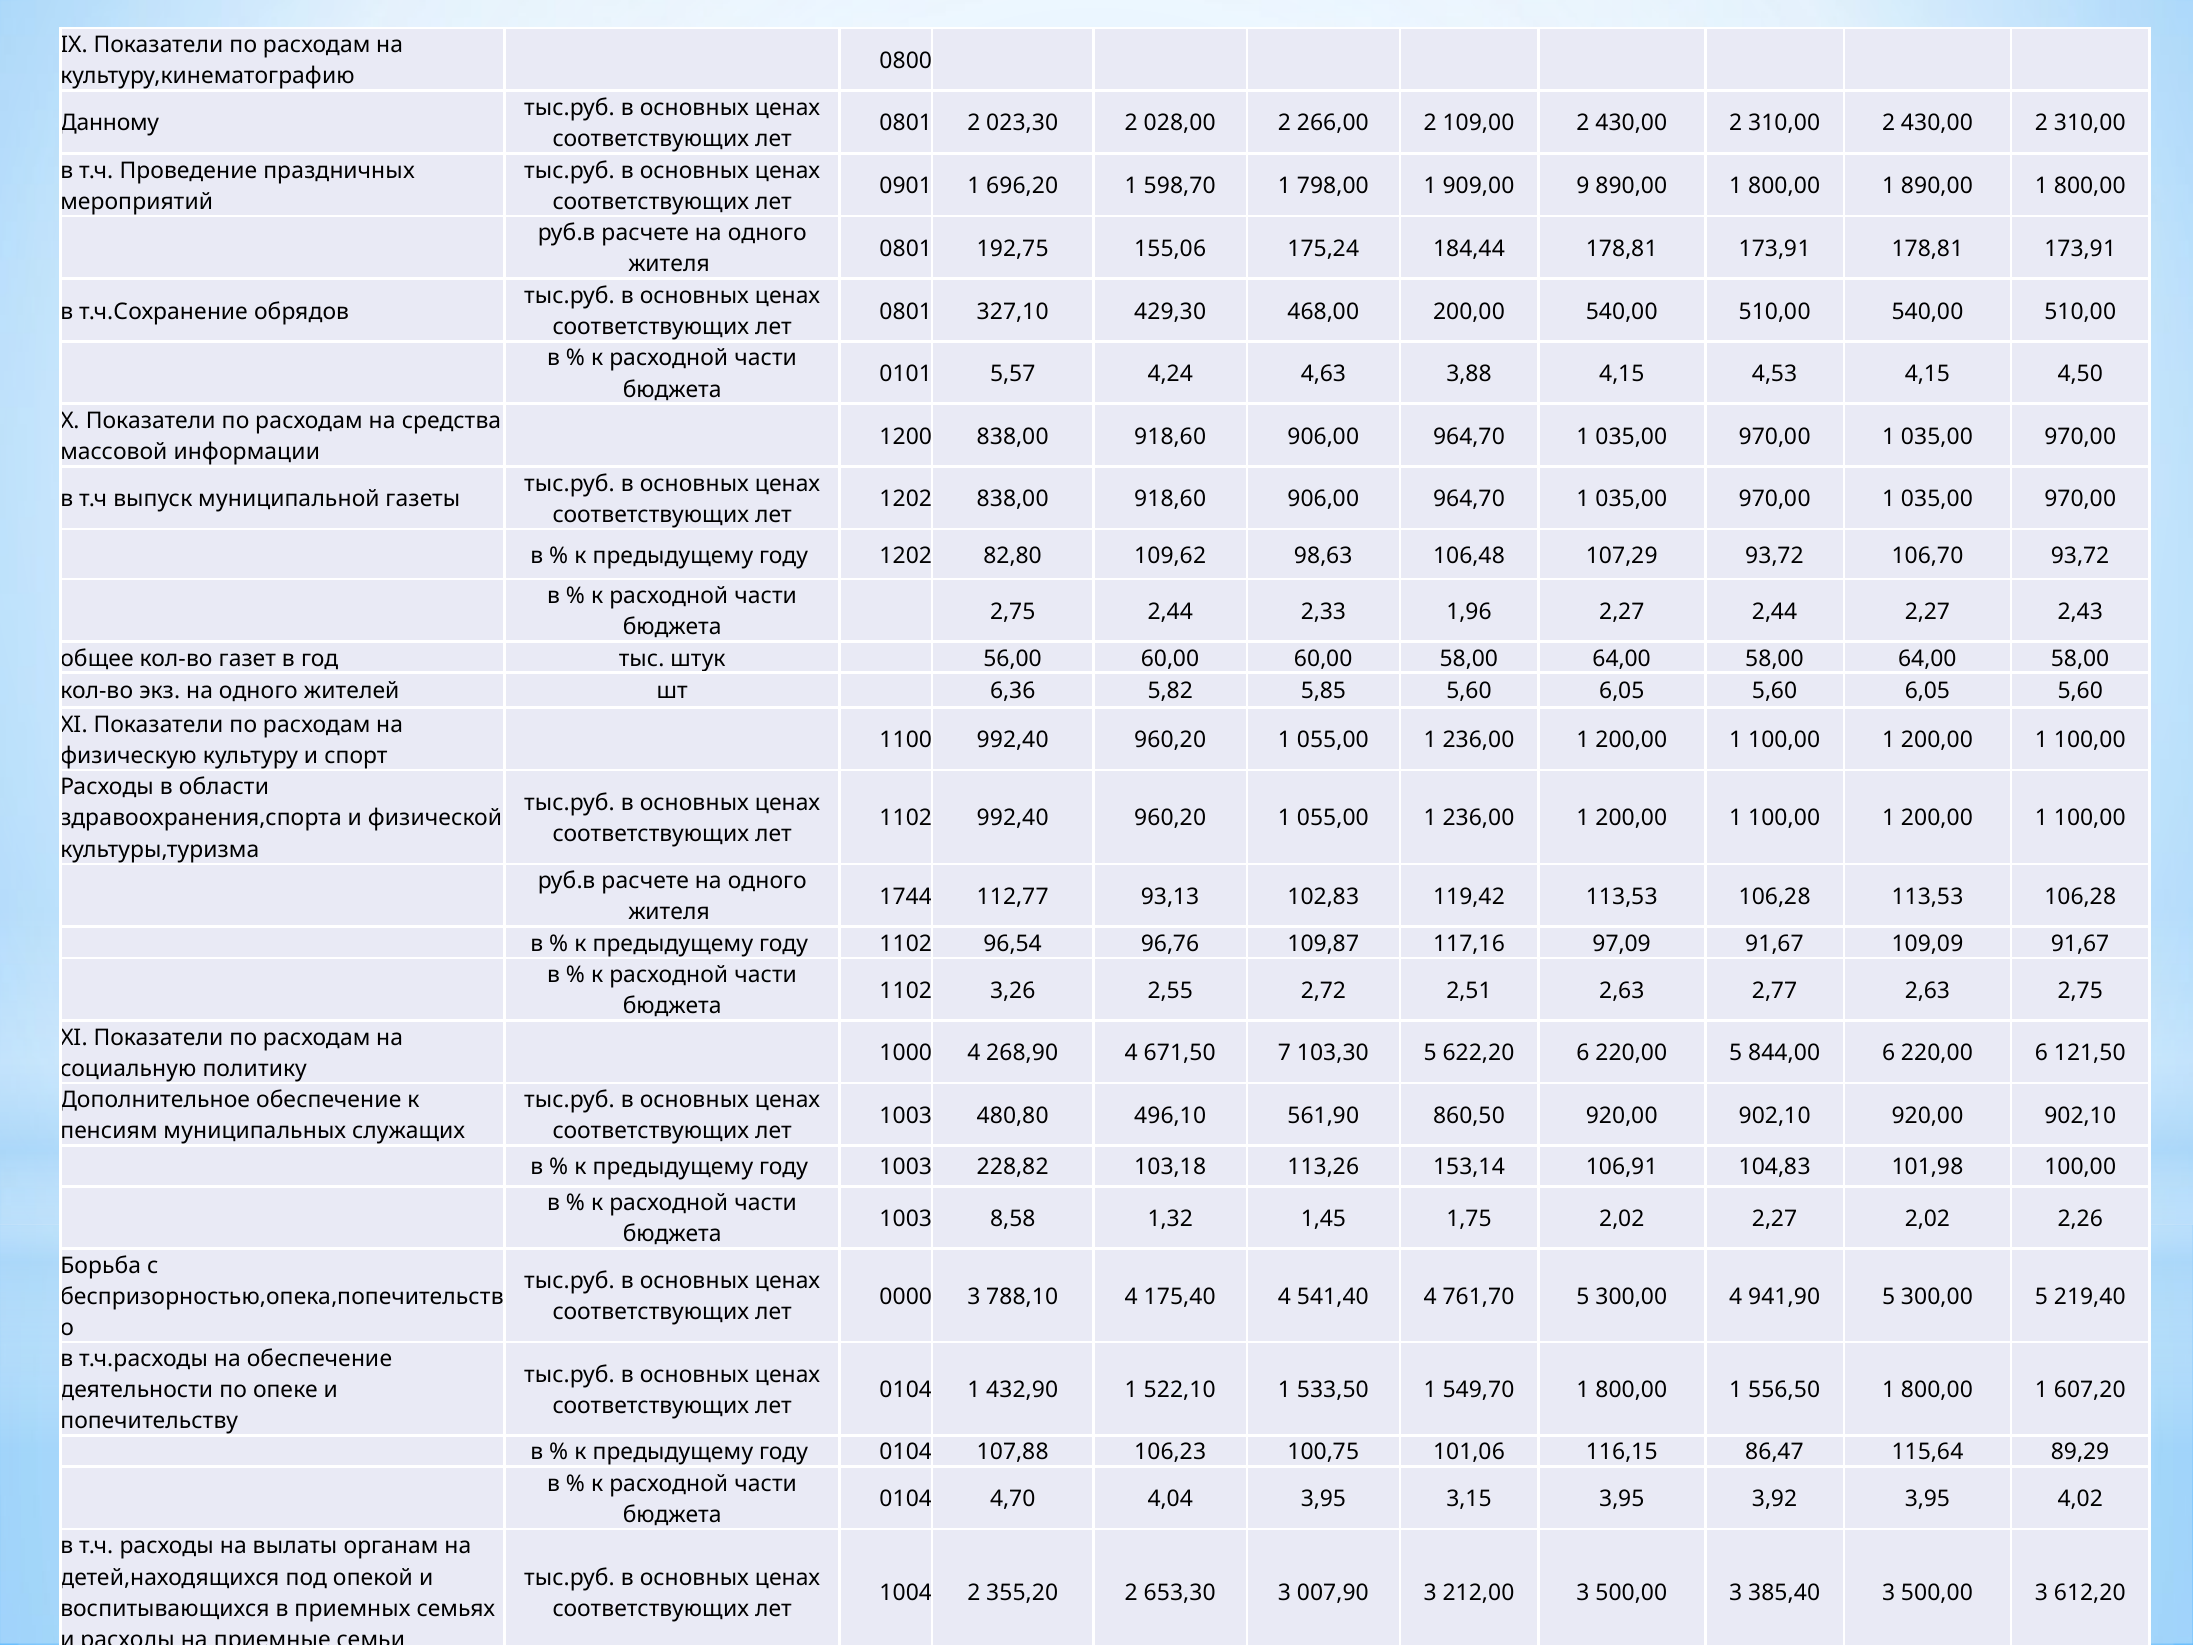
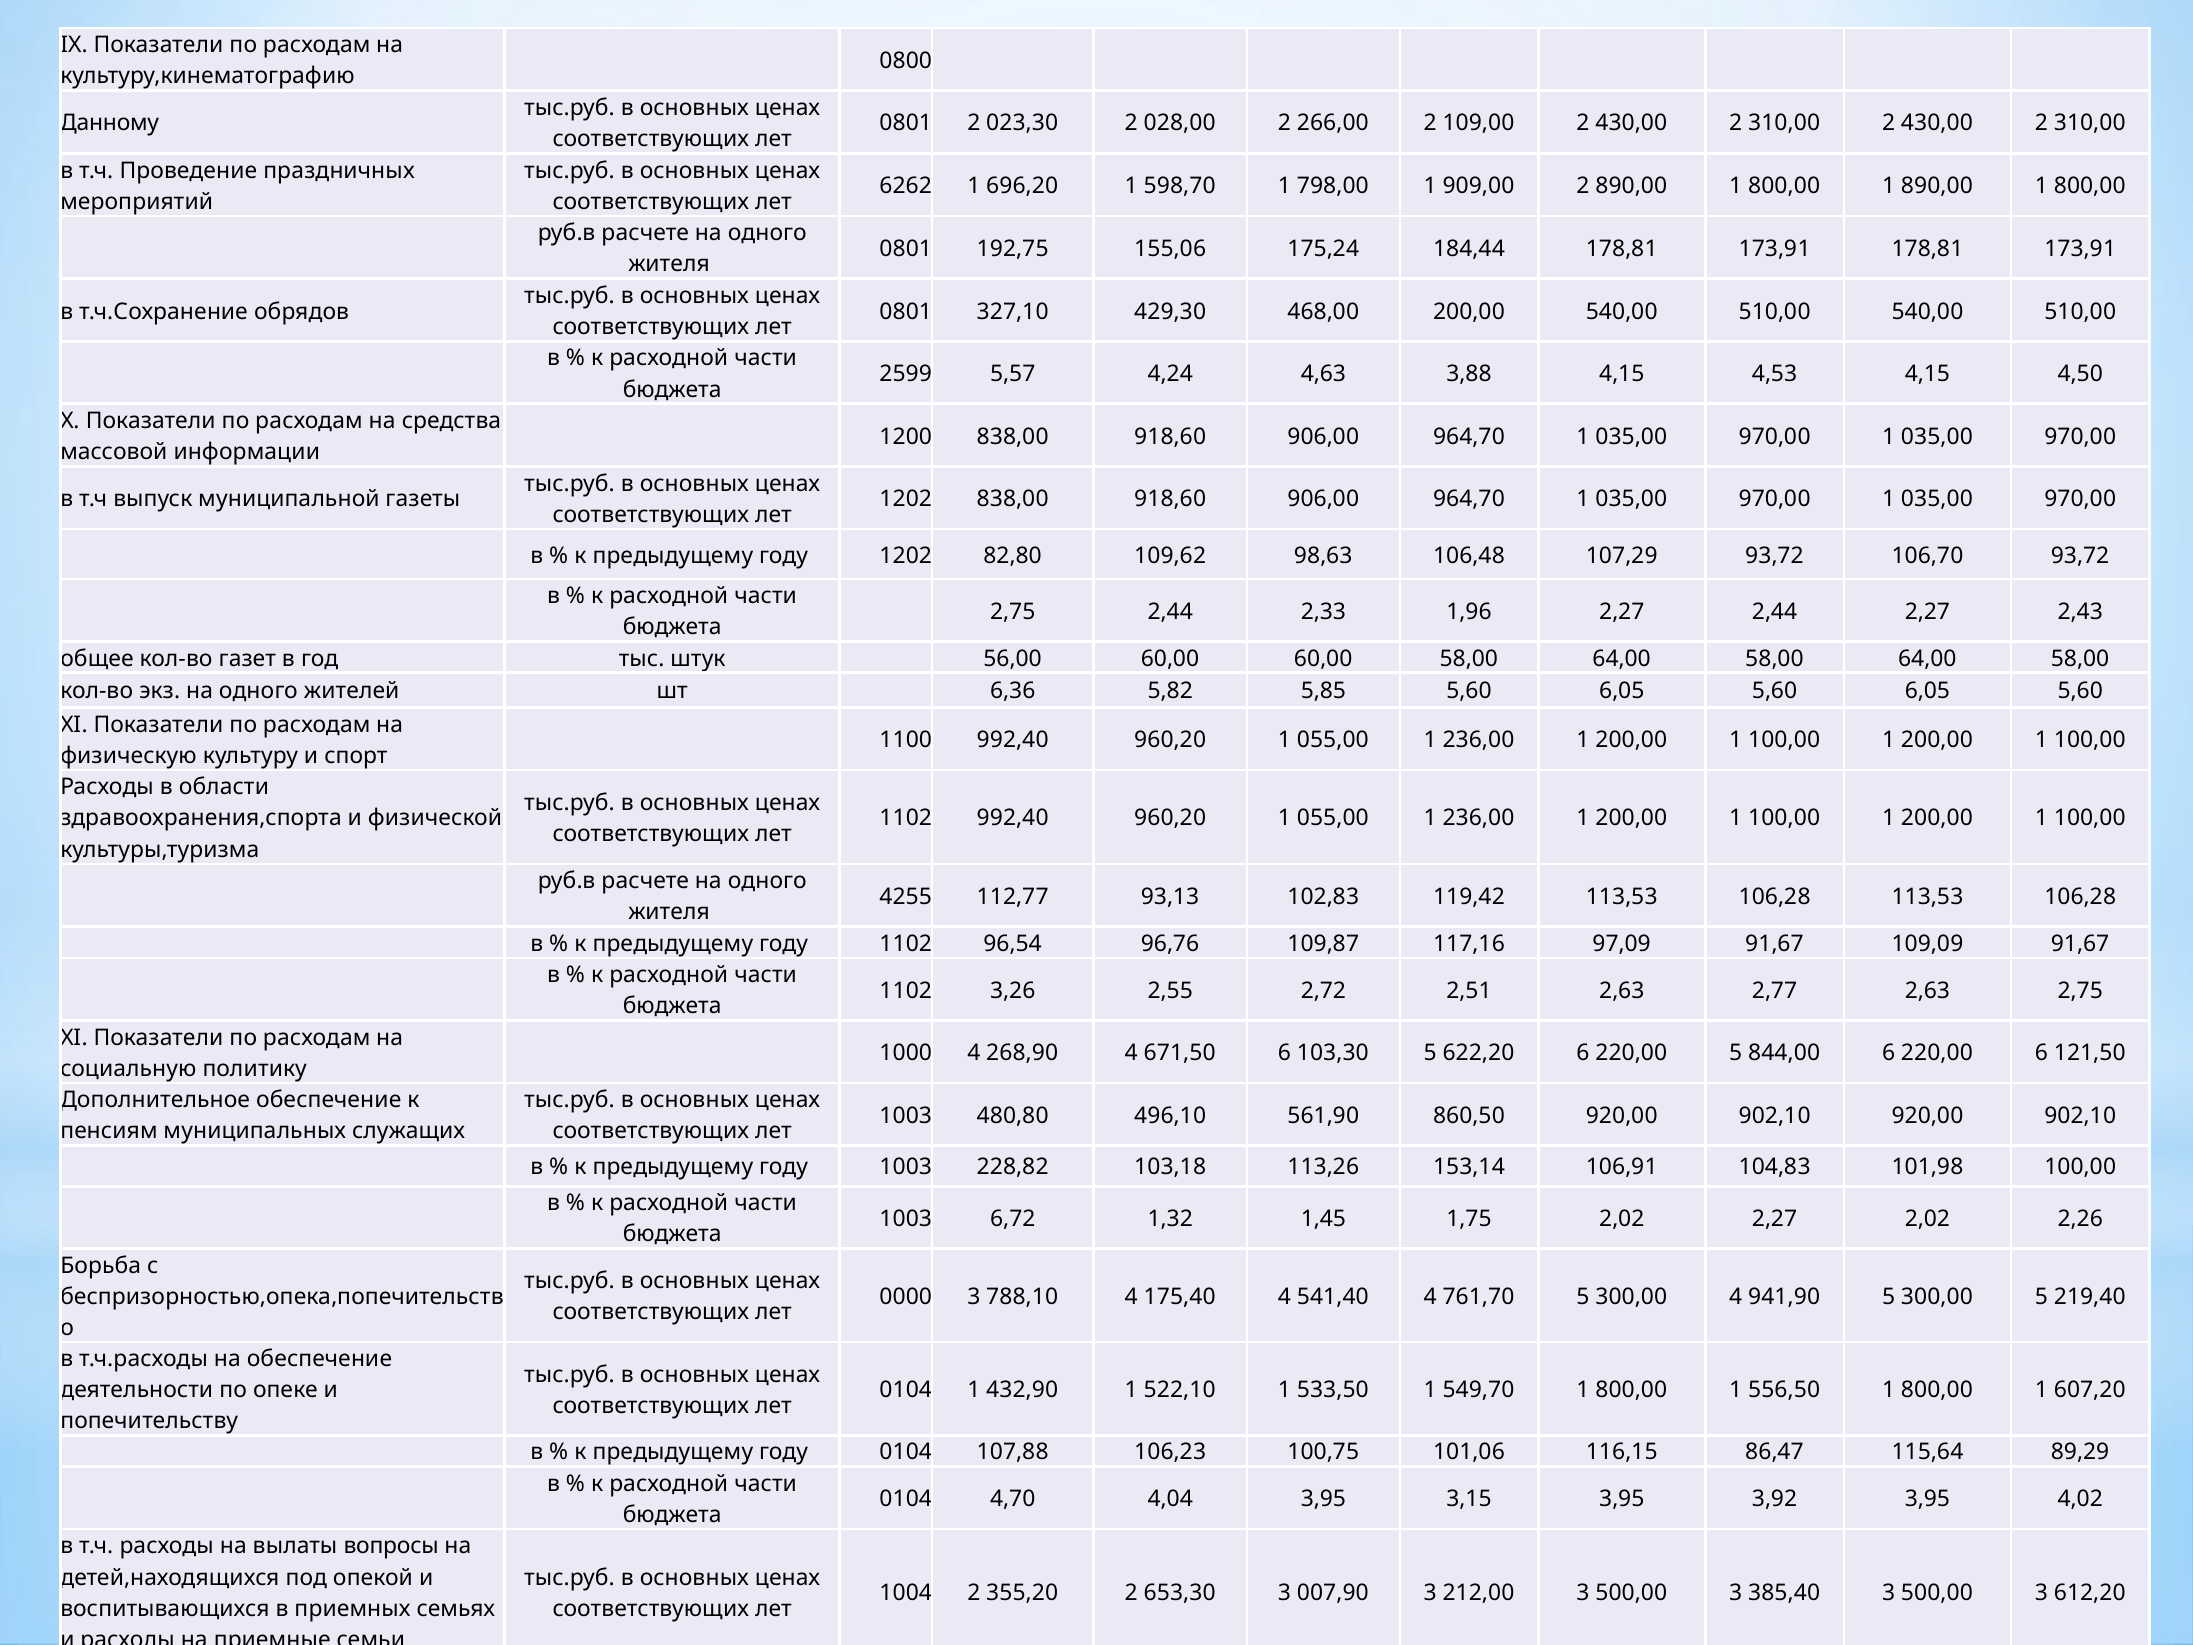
0901: 0901 -> 6262 (906, 186)
909,00 9: 9 -> 2 (1583, 186)
0101: 0101 -> 2599 (906, 374)
1744: 1744 -> 4255 (906, 897)
671,50 7: 7 -> 6 (1284, 1053)
8,58: 8,58 -> 6,72 (1013, 1219)
органам: органам -> вопросы (391, 1546)
